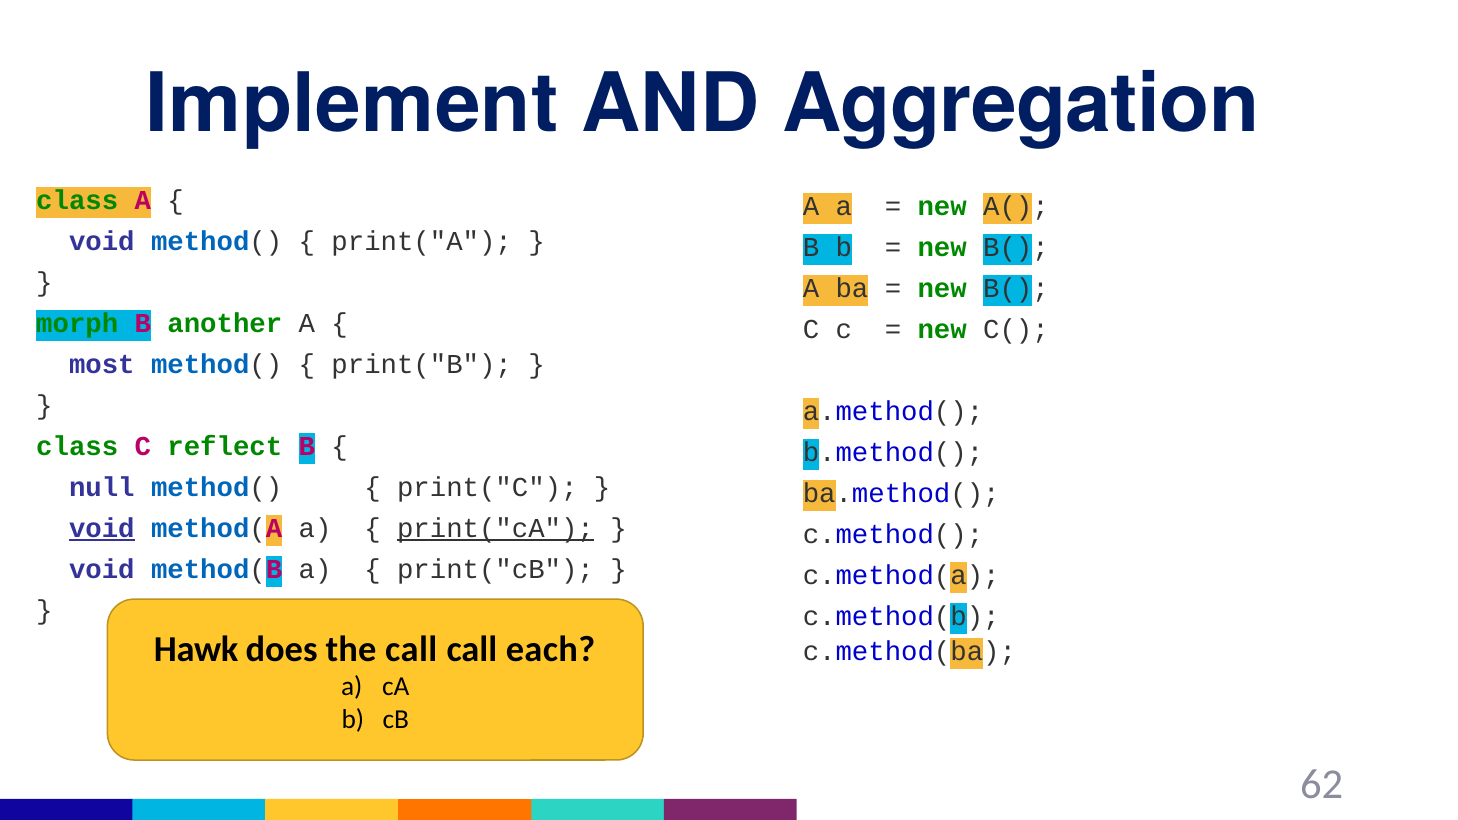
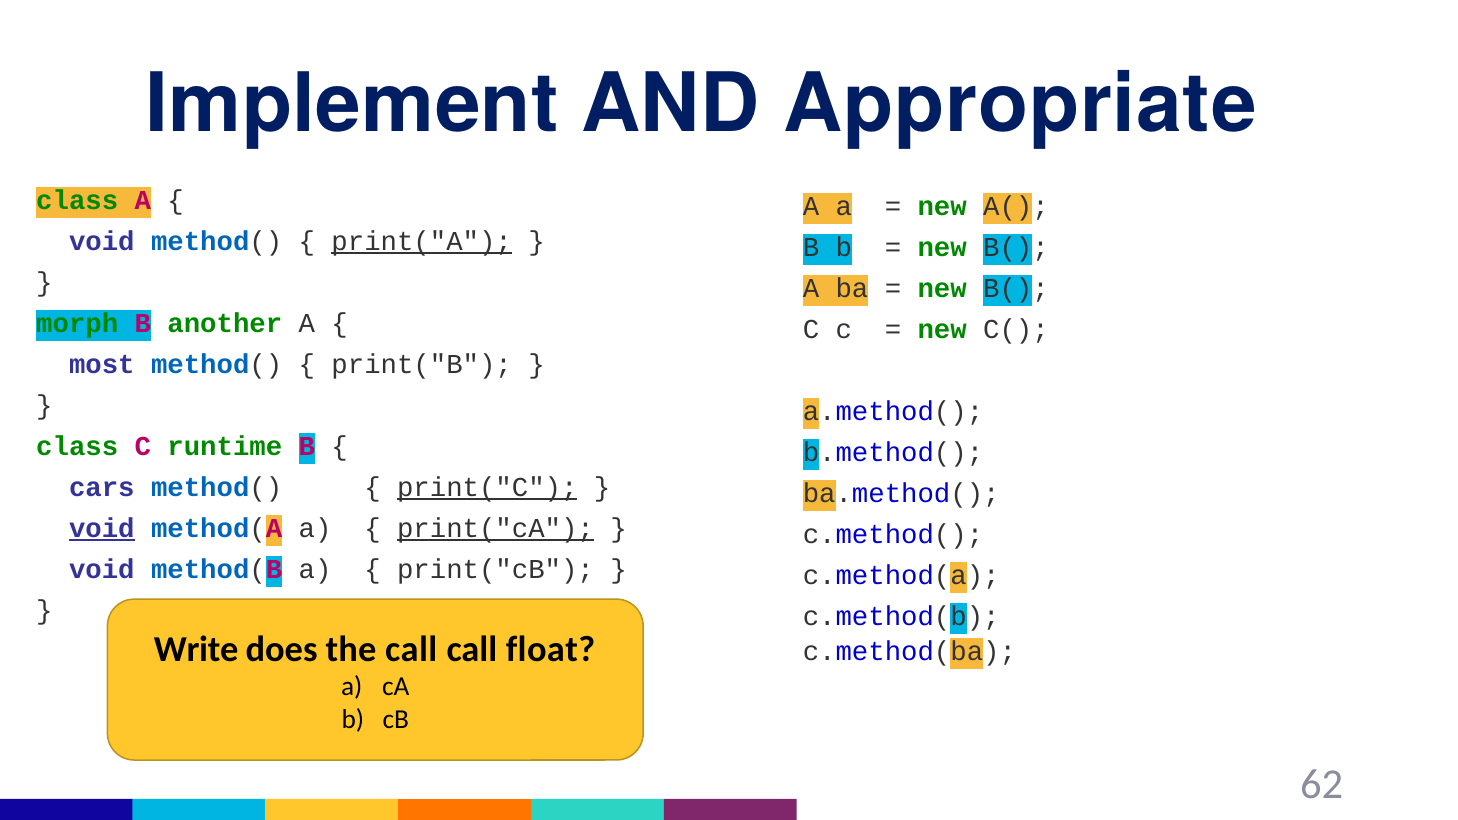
Aggregation: Aggregation -> Appropriate (1020, 105)
print("A underline: none -> present (422, 242)
reflect: reflect -> runtime (225, 446)
null: null -> cars (102, 487)
print("C underline: none -> present (487, 487)
Hawk: Hawk -> Write (196, 649)
each: each -> float (550, 649)
